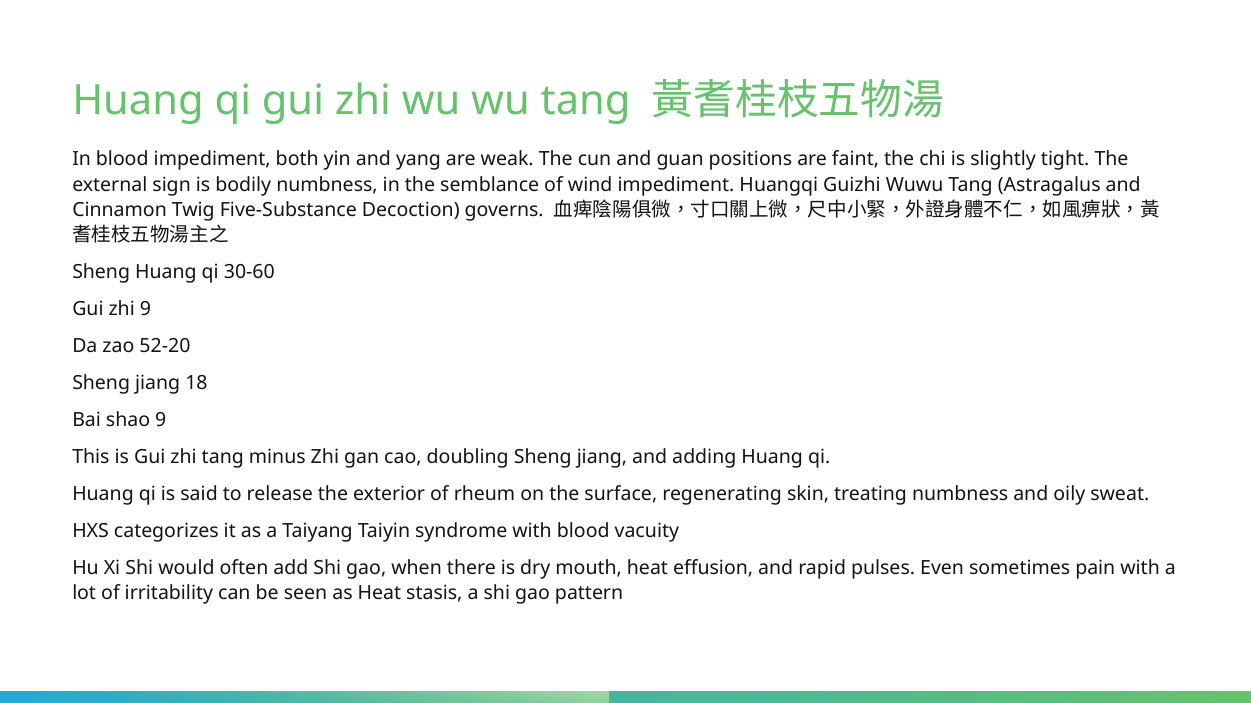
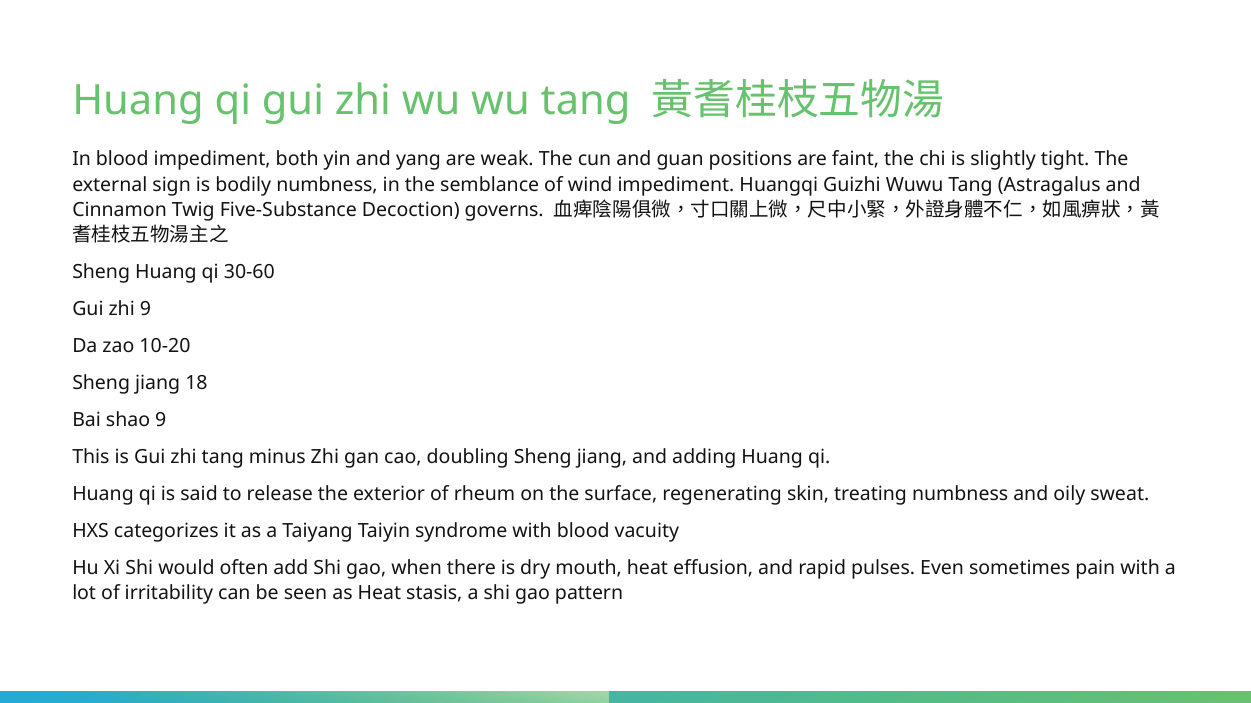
52-20: 52-20 -> 10-20 (165, 346)
